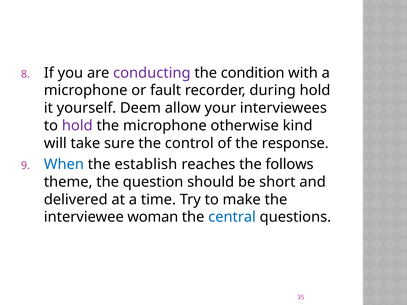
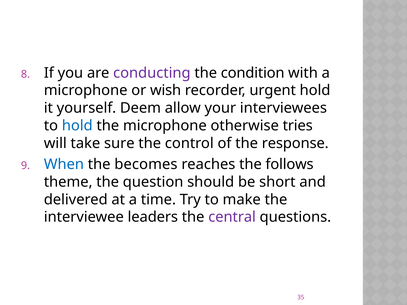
fault: fault -> wish (166, 91)
during: during -> urgent (273, 91)
hold colour: purple -> blue (77, 126)
kind: kind -> tries (298, 126)
establish: establish -> becomes (146, 164)
woman: woman -> leaders (153, 217)
central colour: blue -> purple (232, 217)
